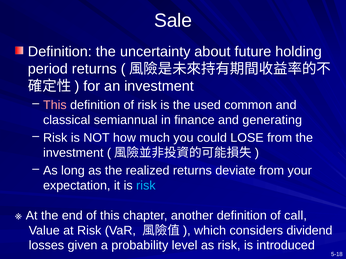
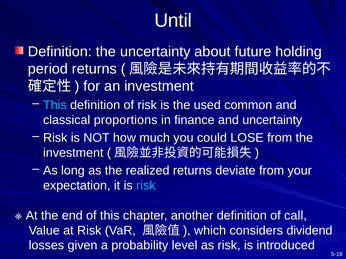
Sale: Sale -> Until (173, 21)
This colour: pink -> light blue (55, 105)
semiannual: semiannual -> proportions (126, 120)
and generating: generating -> uncertainty (272, 120)
